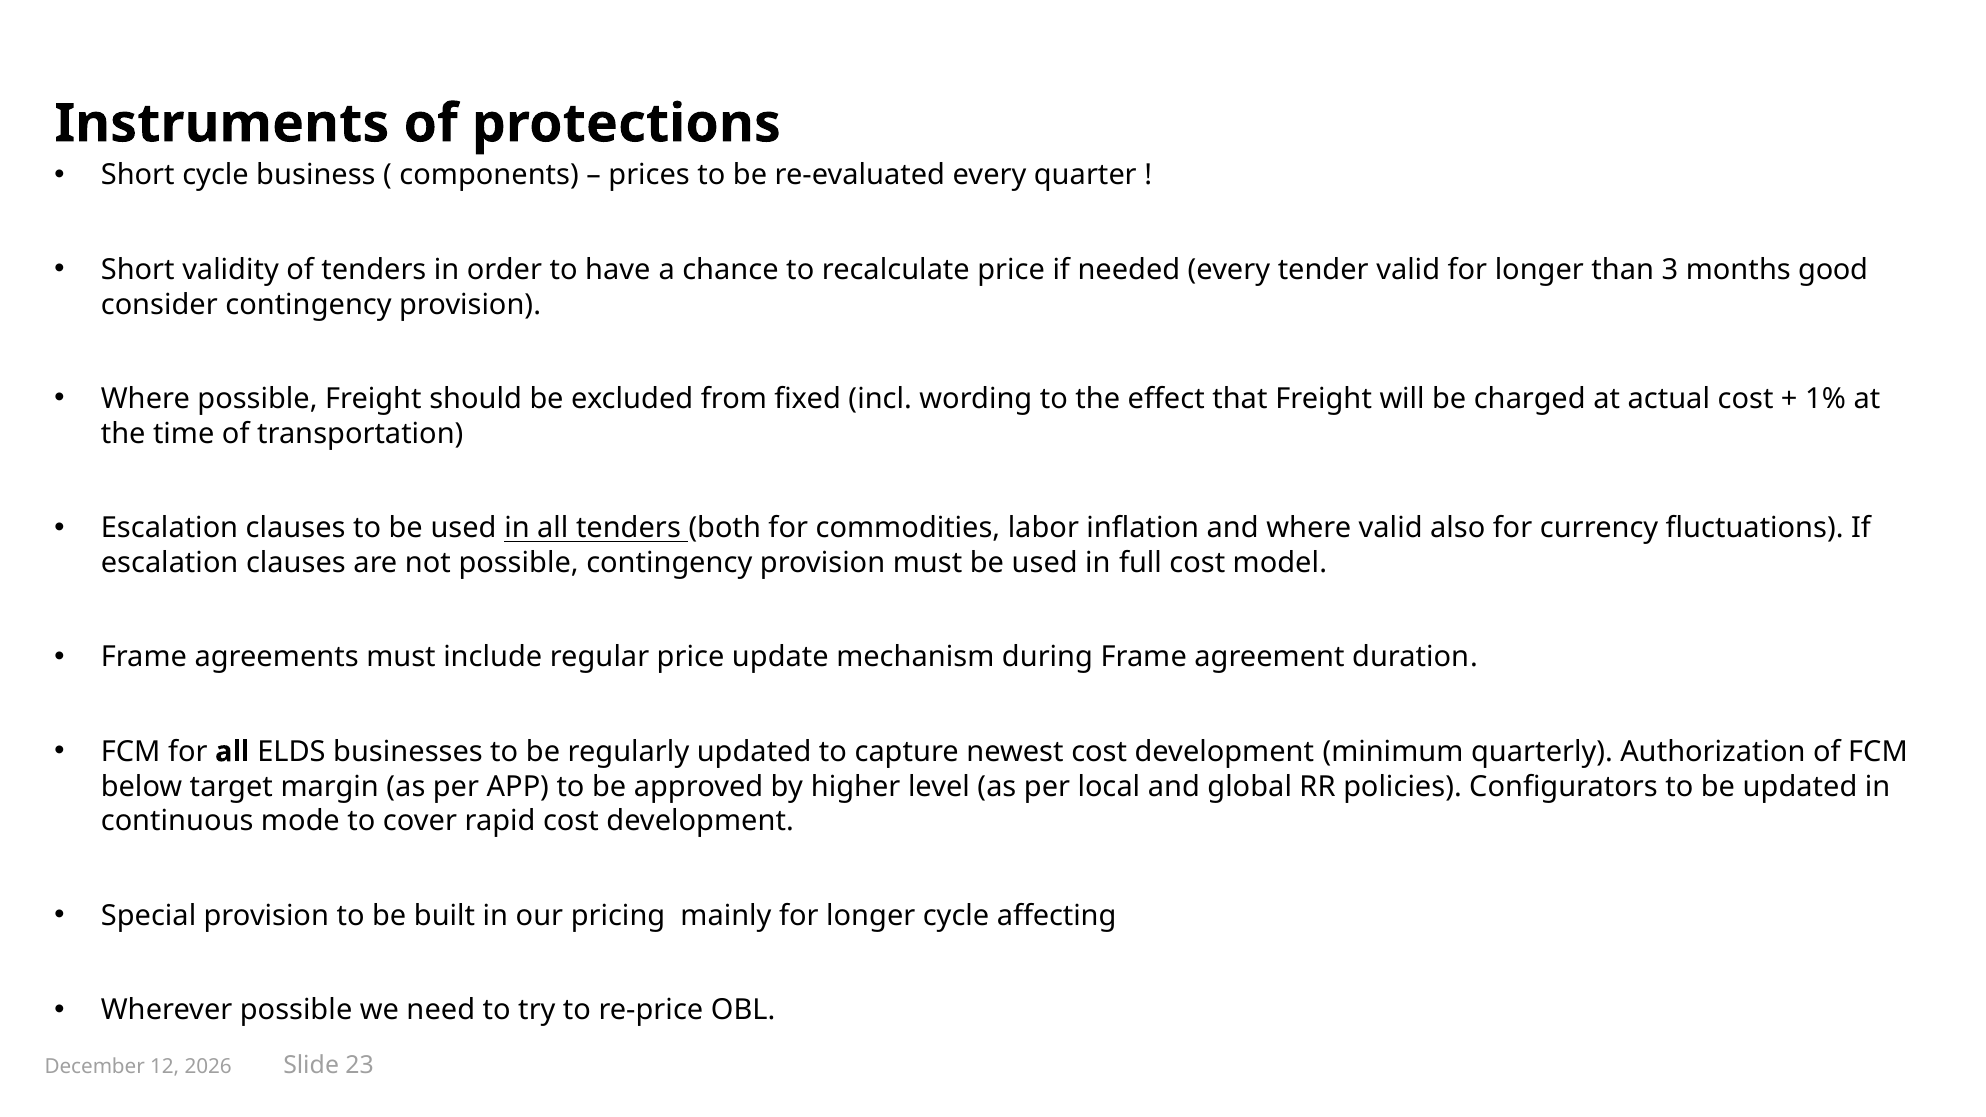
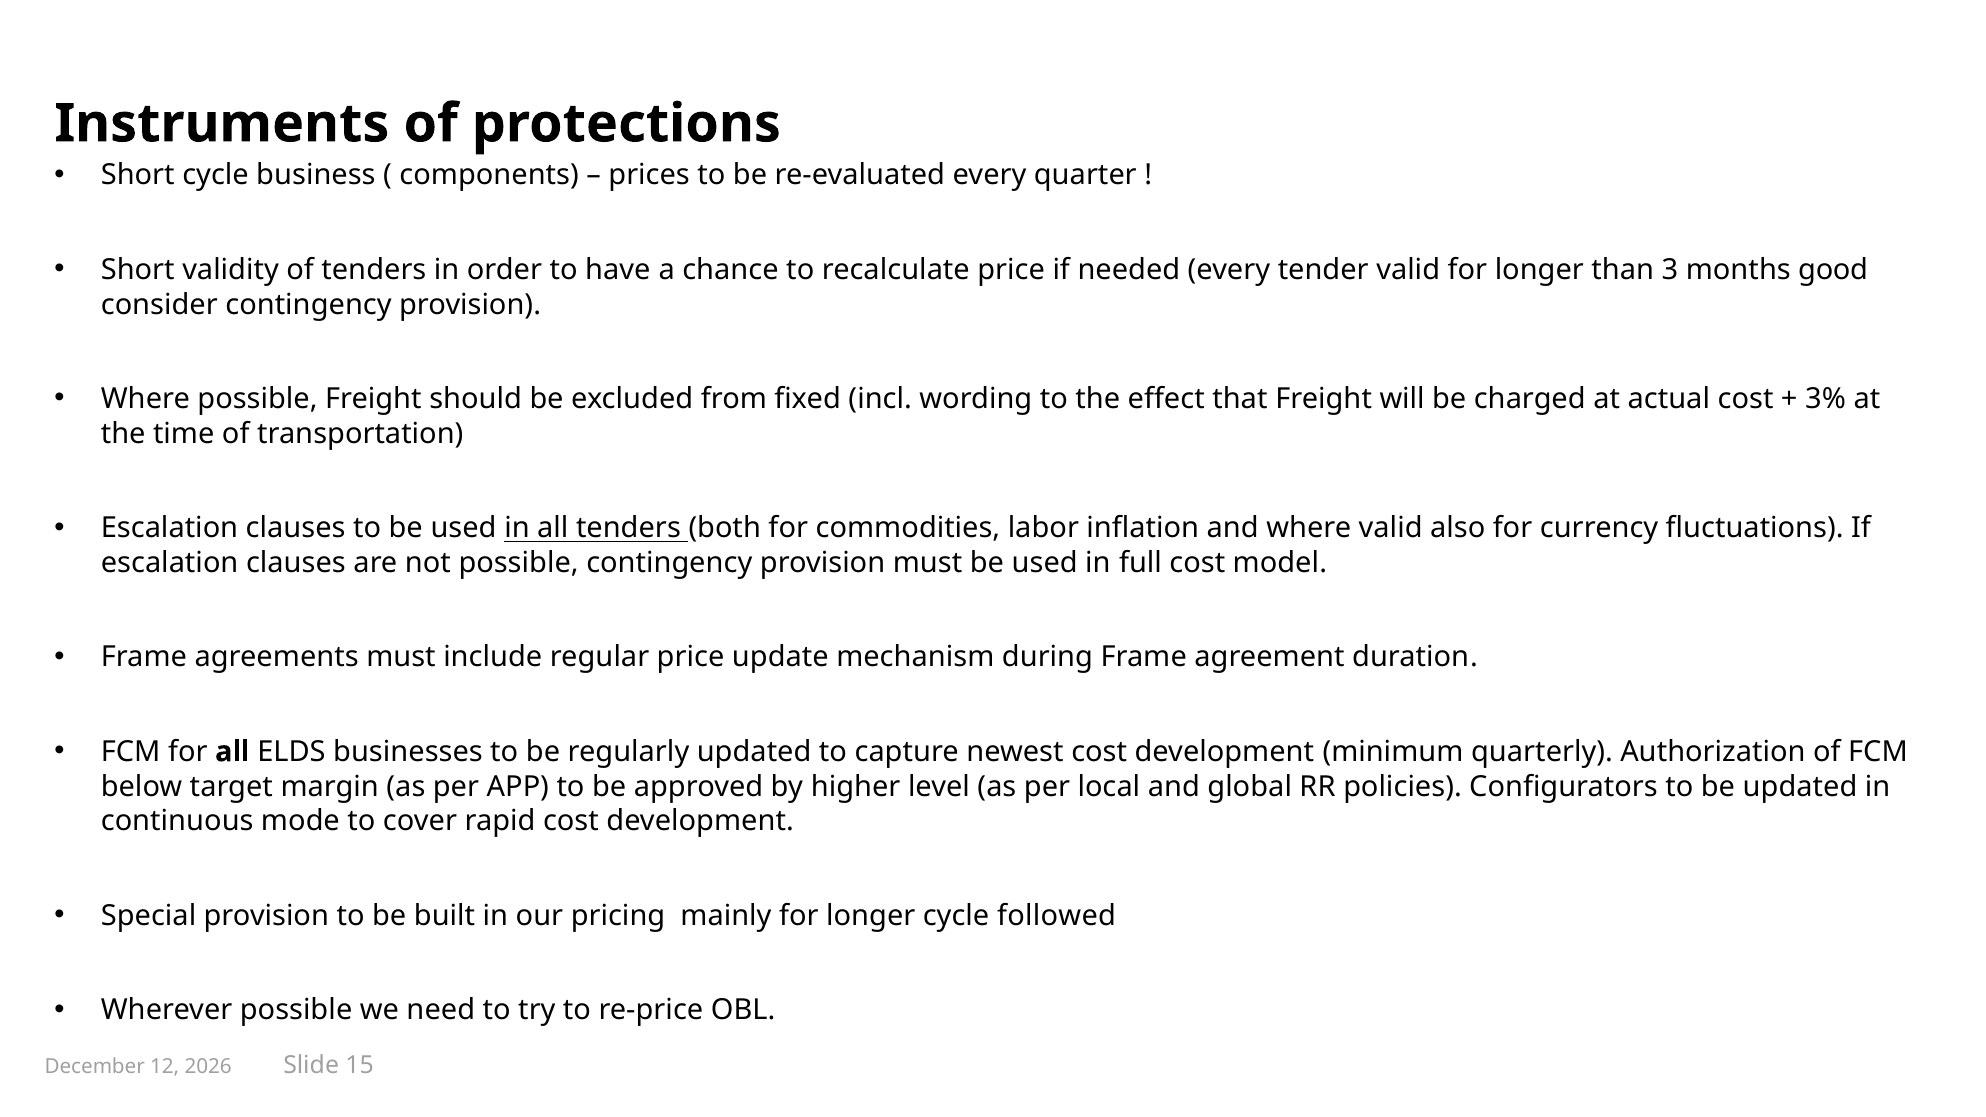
1%: 1% -> 3% (1826, 399)
affecting: affecting -> followed (1056, 916)
23: 23 -> 15 (360, 1065)
